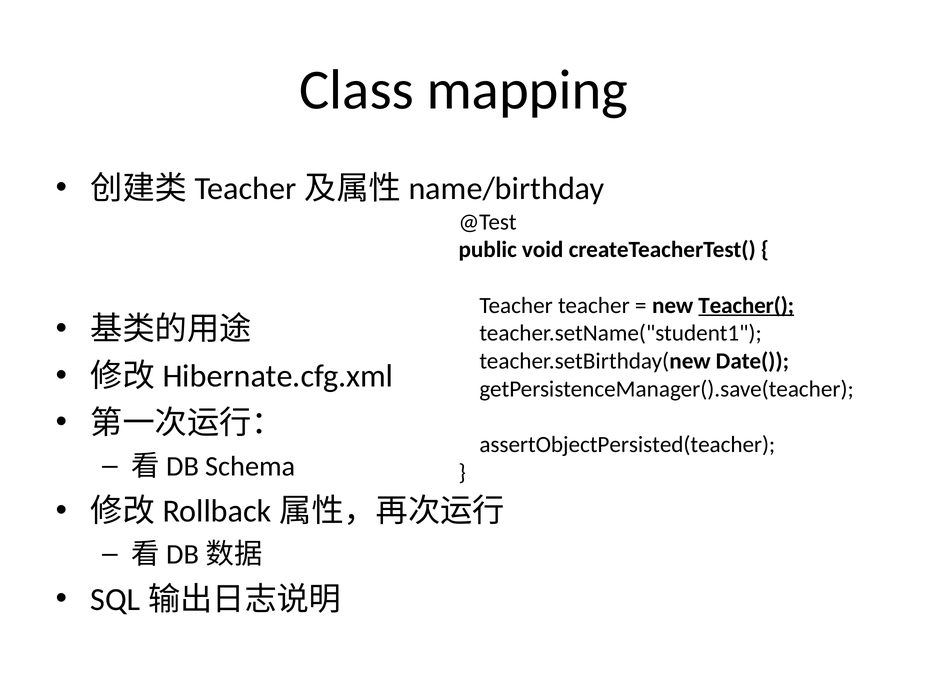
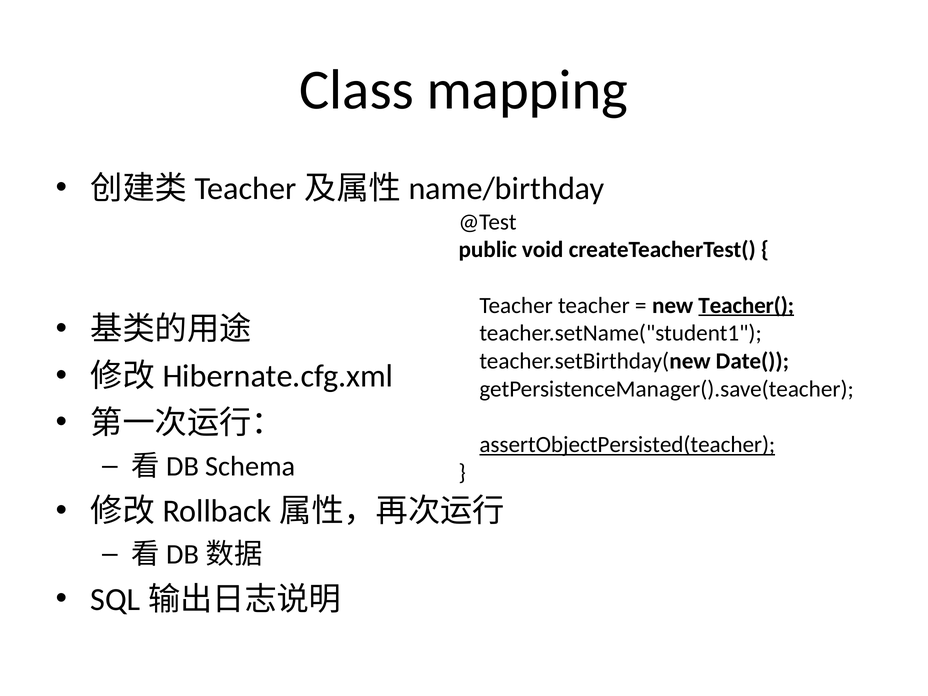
assertObjectPersisted(teacher underline: none -> present (627, 445)
